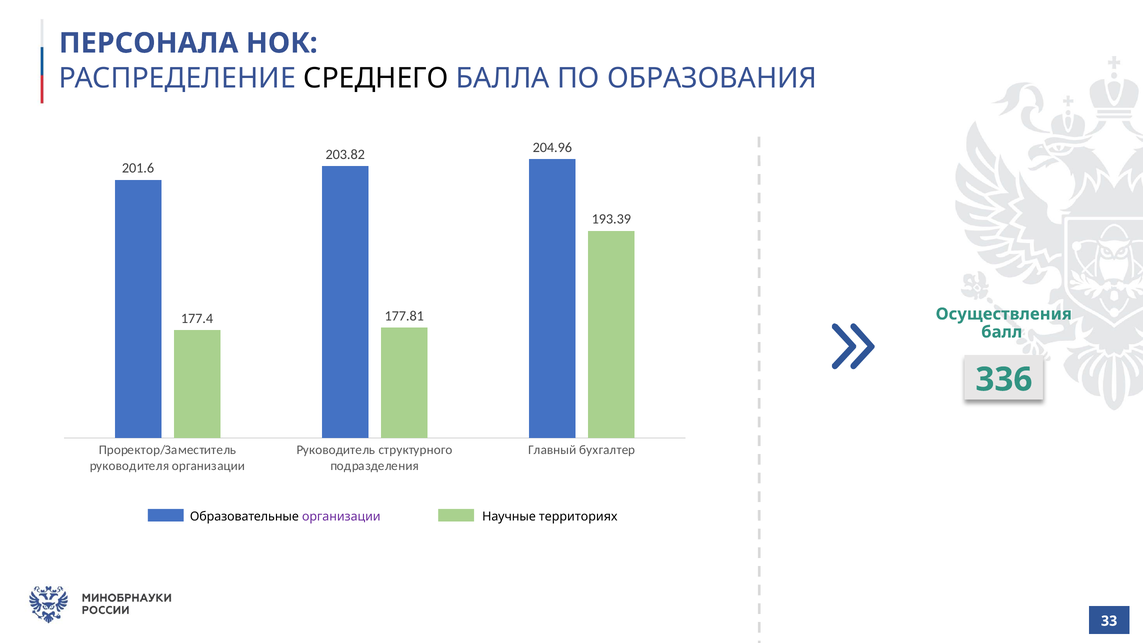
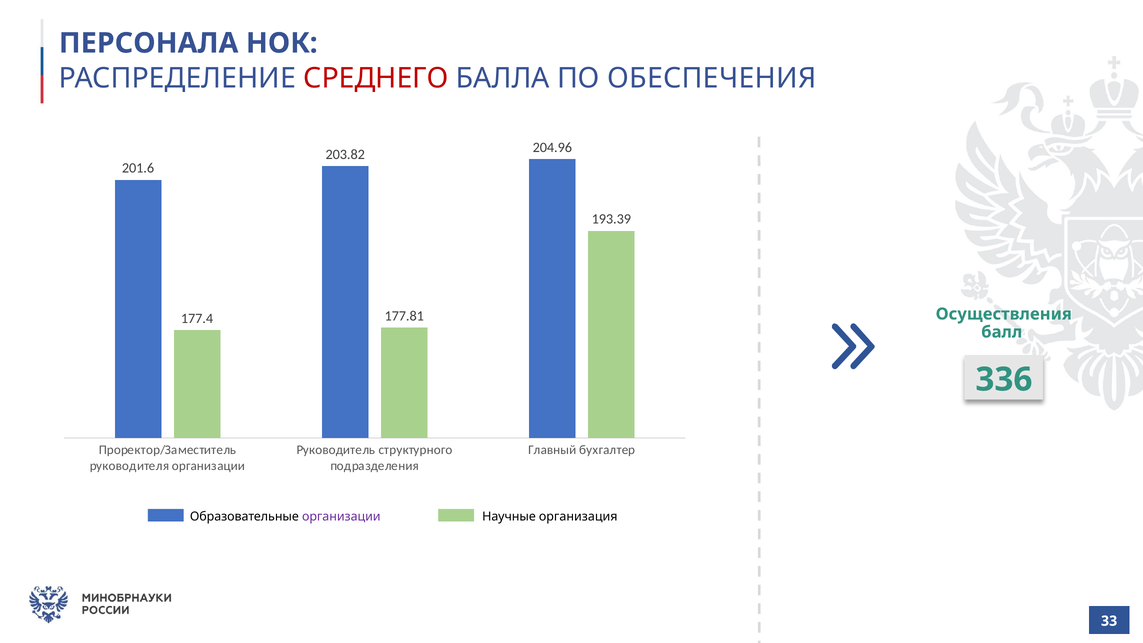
СРЕДНЕГО colour: black -> red (376, 78)
ОБРАЗОВАНИЯ: ОБРАЗОВАНИЯ -> ОБЕСПЕЧЕНИЯ (712, 78)
территориях: территориях -> организация (578, 517)
